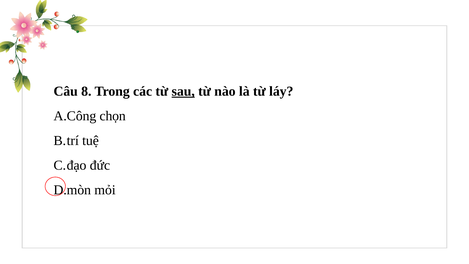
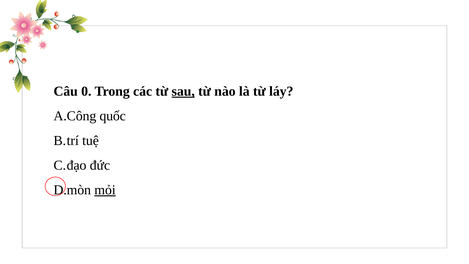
8: 8 -> 0 (86, 91)
chọn: chọn -> quốc (113, 116)
mỏi underline: none -> present (105, 190)
